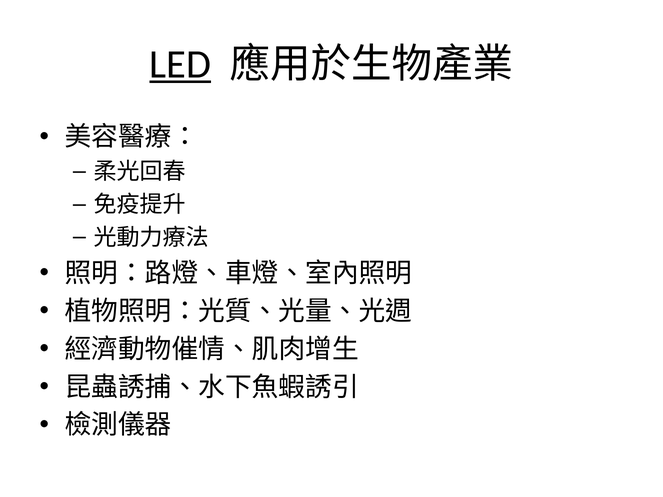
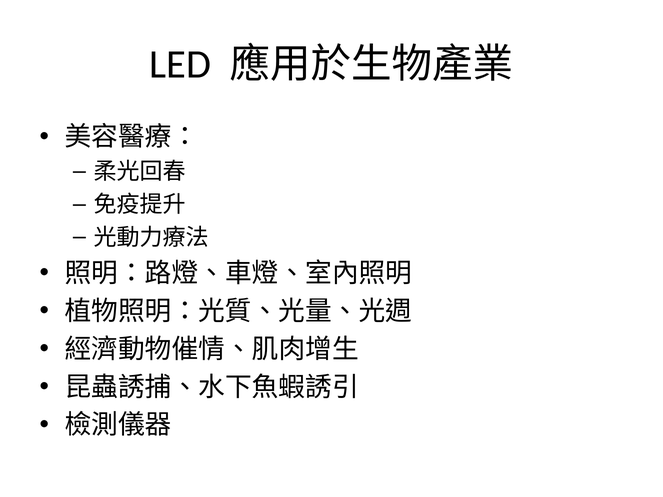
LED underline: present -> none (180, 64)
